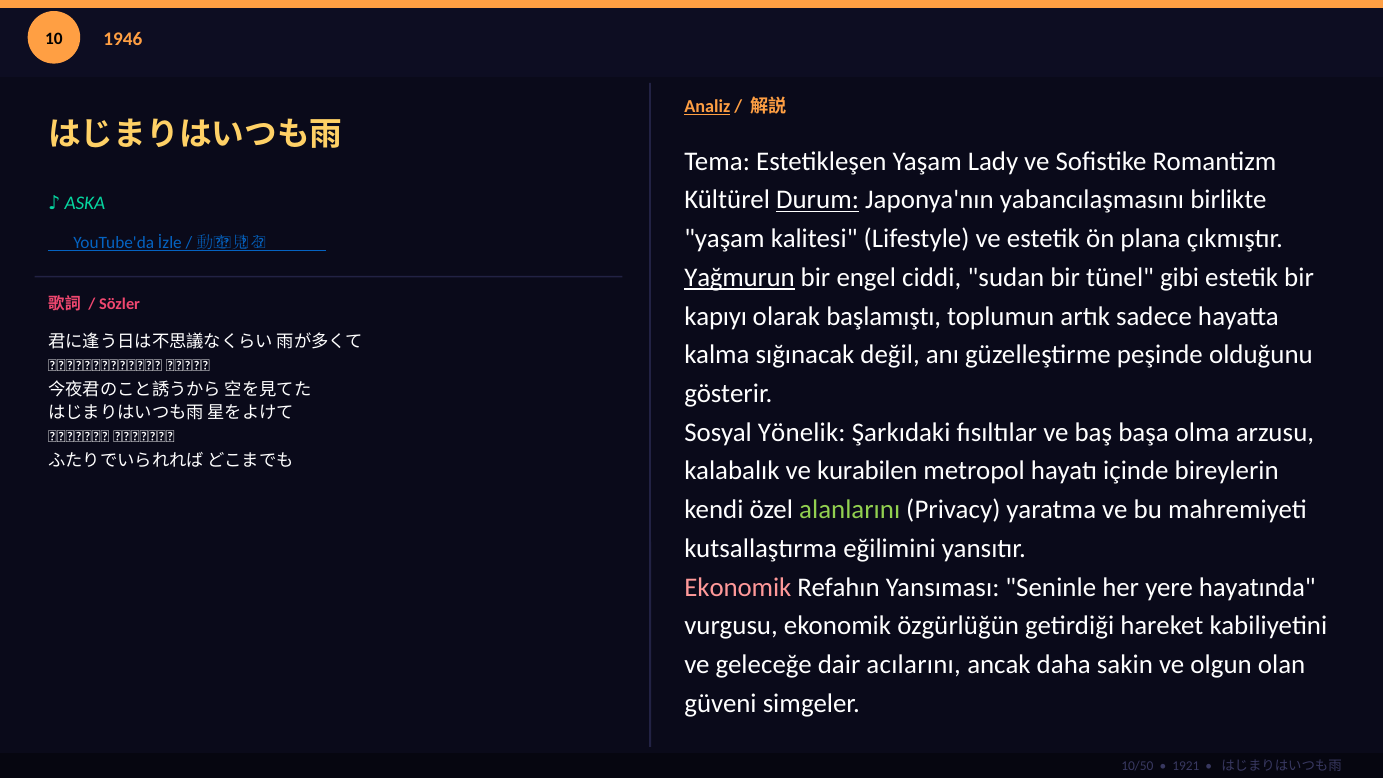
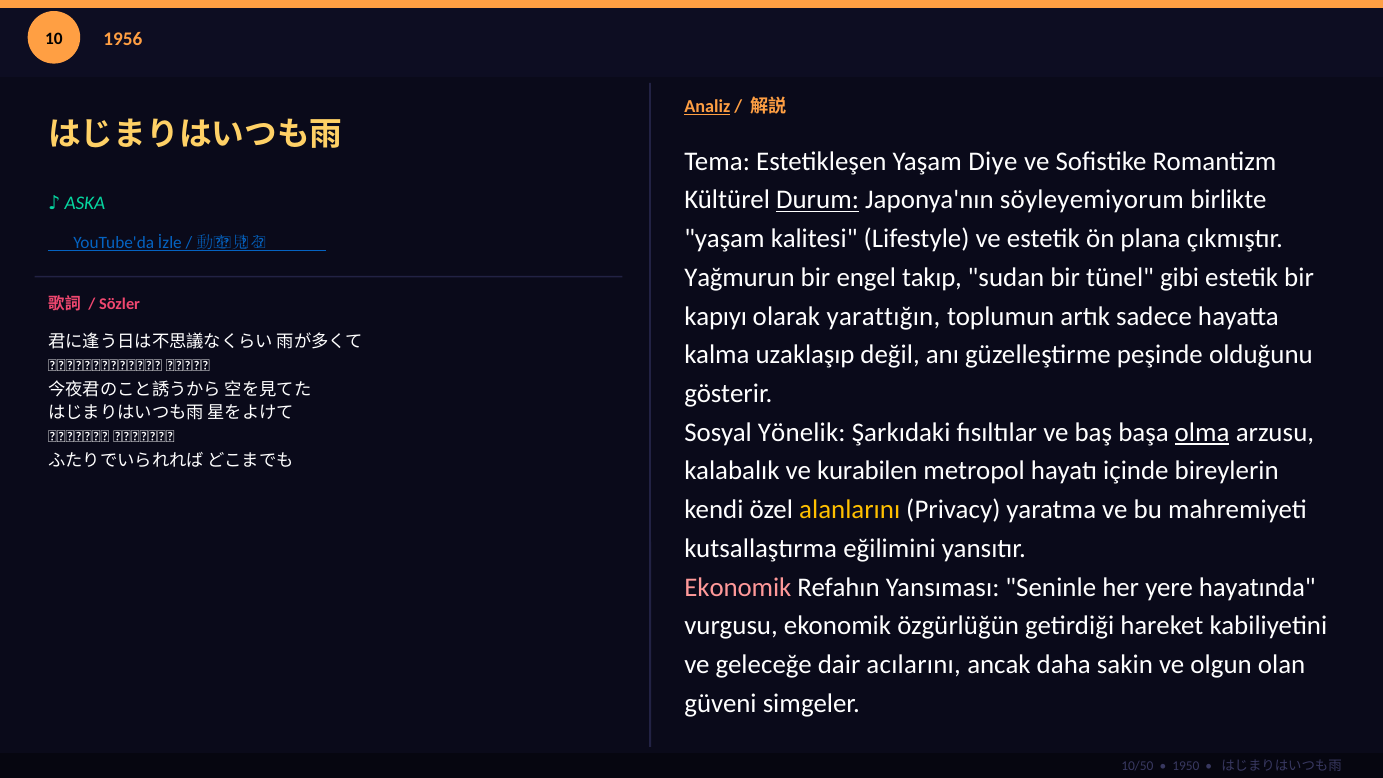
1946: 1946 -> 1956 (123, 39)
Lady: Lady -> Diye (993, 161)
yabancılaşmasını: yabancılaşmasını -> söyleyemiyorum (1092, 200)
Yağmurun underline: present -> none (740, 277)
ciddi: ciddi -> takıp (932, 277)
başlamıştı: başlamıştı -> yarattığın (883, 316)
sığınacak: sığınacak -> uzaklaşıp (805, 355)
olma underline: none -> present (1202, 432)
alanlarını colour: light green -> yellow (850, 510)
1921: 1921 -> 1950 (1186, 766)
